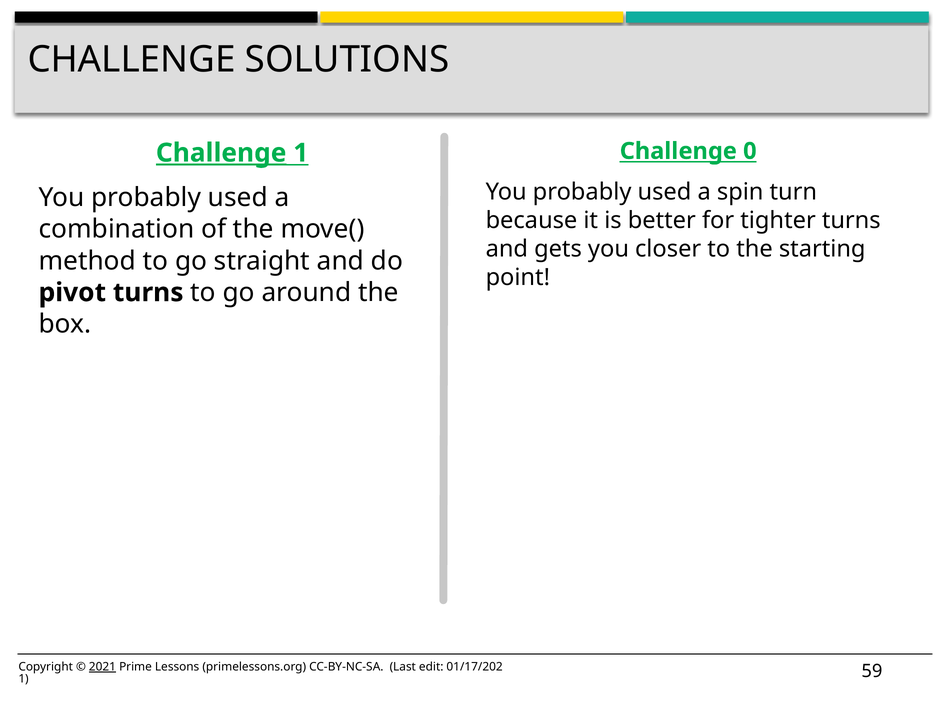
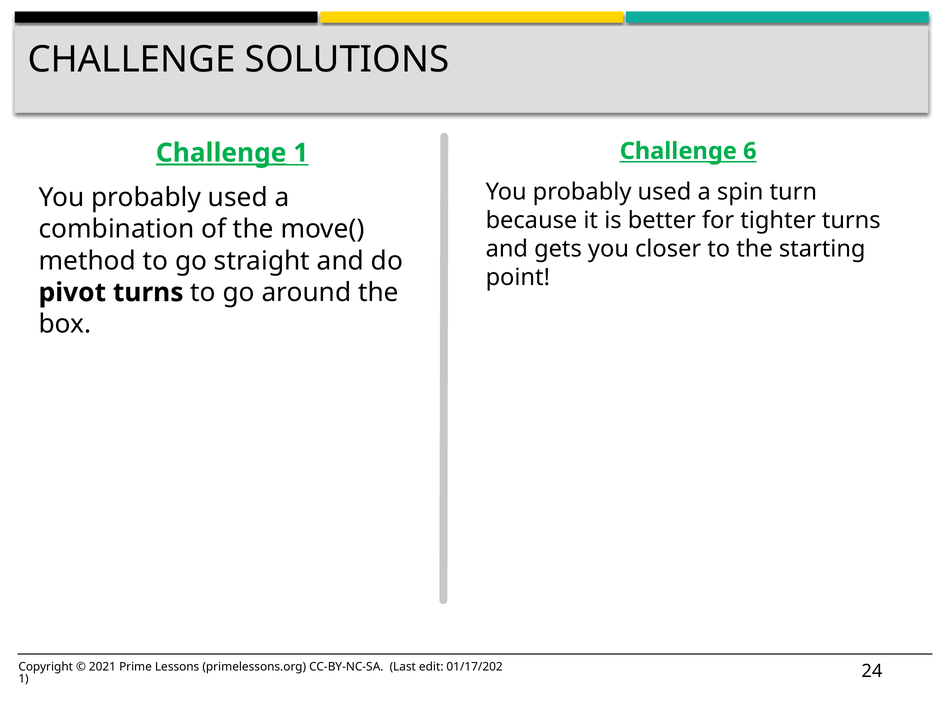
0: 0 -> 6 (750, 151)
2021 underline: present -> none (102, 666)
59: 59 -> 24 (872, 670)
